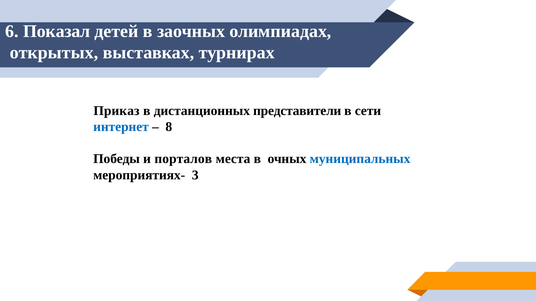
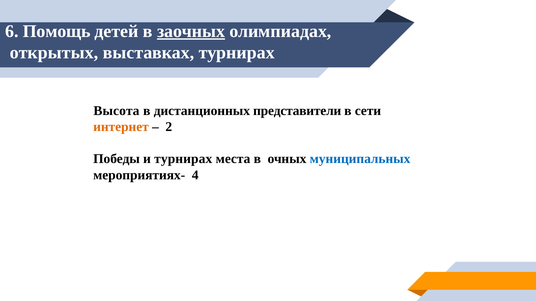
Показал: Показал -> Помощь (57, 31)
заочных underline: none -> present (191, 31)
Приказ: Приказ -> Высота (116, 111)
интернет colour: blue -> orange (121, 127)
8: 8 -> 2 (169, 127)
и порталов: порталов -> турнирах (183, 159)
3: 3 -> 4 (195, 175)
